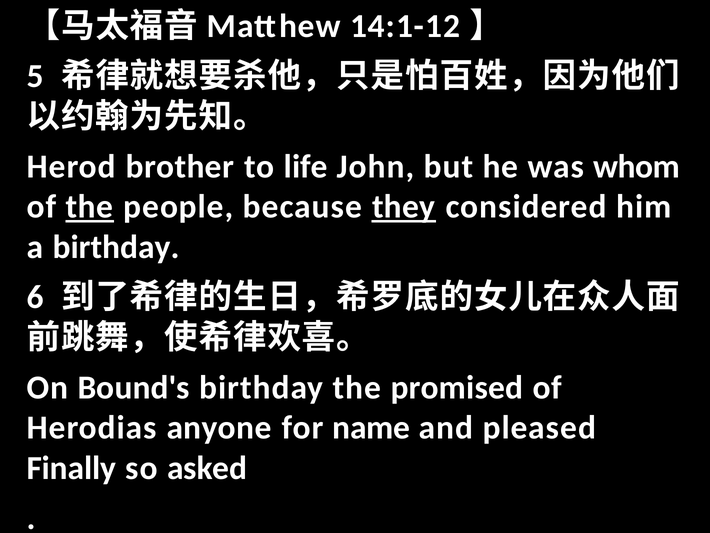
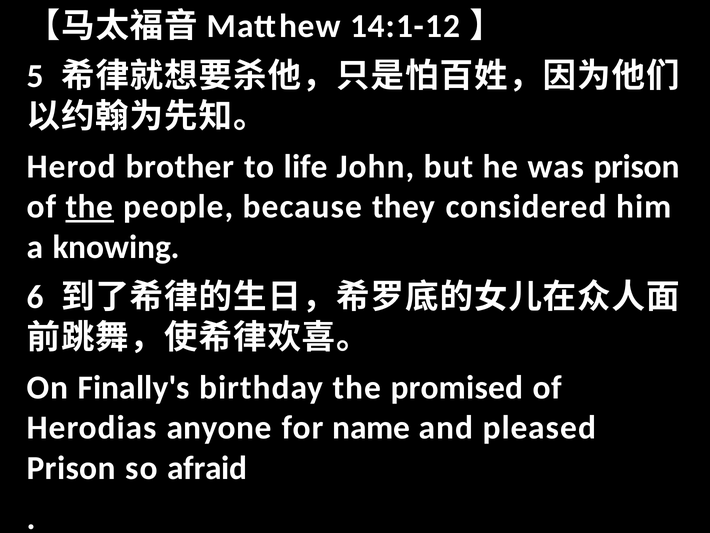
was whom: whom -> prison (637, 166)
they underline: present -> none (404, 207)
a birthday: birthday -> knowing (116, 247)
Bound's: Bound's -> Finally's (134, 387)
Finally: Finally -> Prison (71, 468)
asked: asked -> afraid (207, 468)
